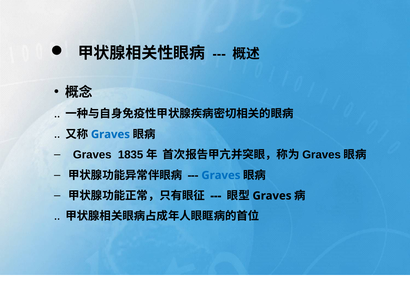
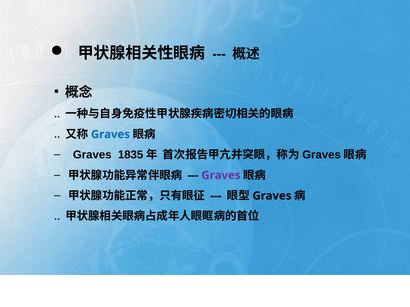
Graves colour: blue -> purple (221, 176)
